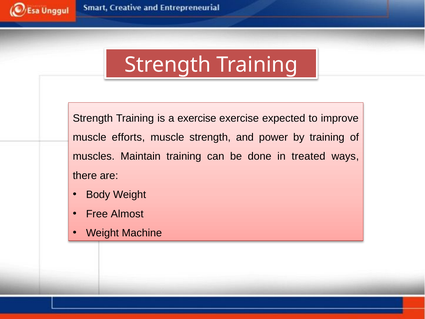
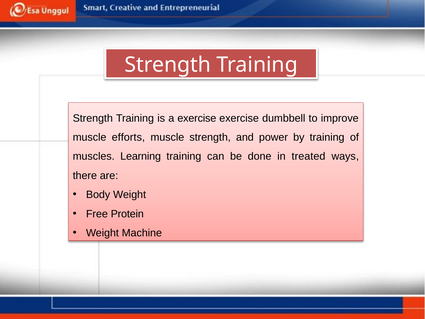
expected: expected -> dumbbell (284, 118)
Maintain: Maintain -> Learning (141, 156)
Almost: Almost -> Protein (127, 214)
